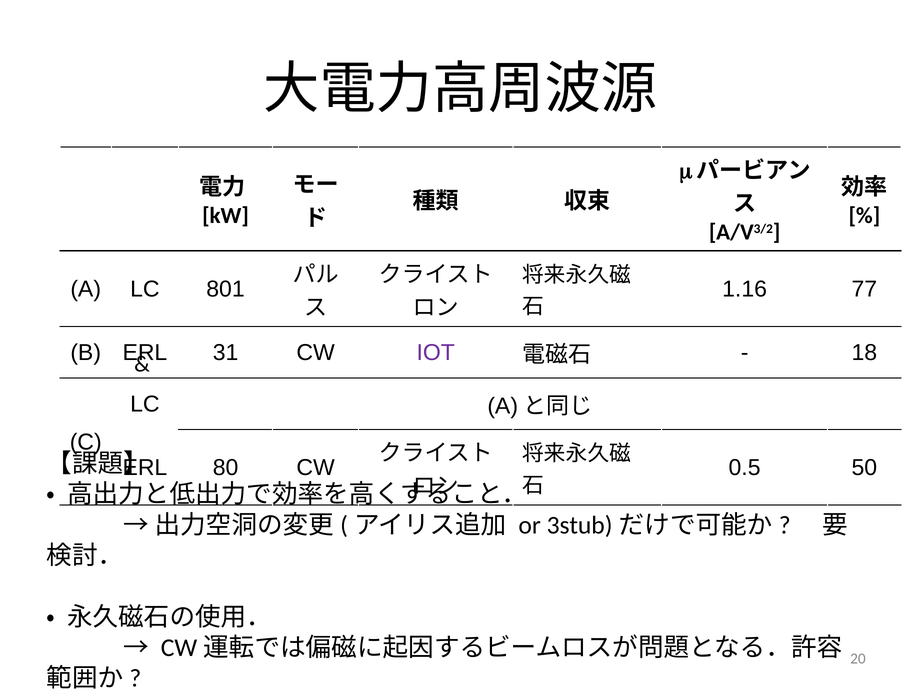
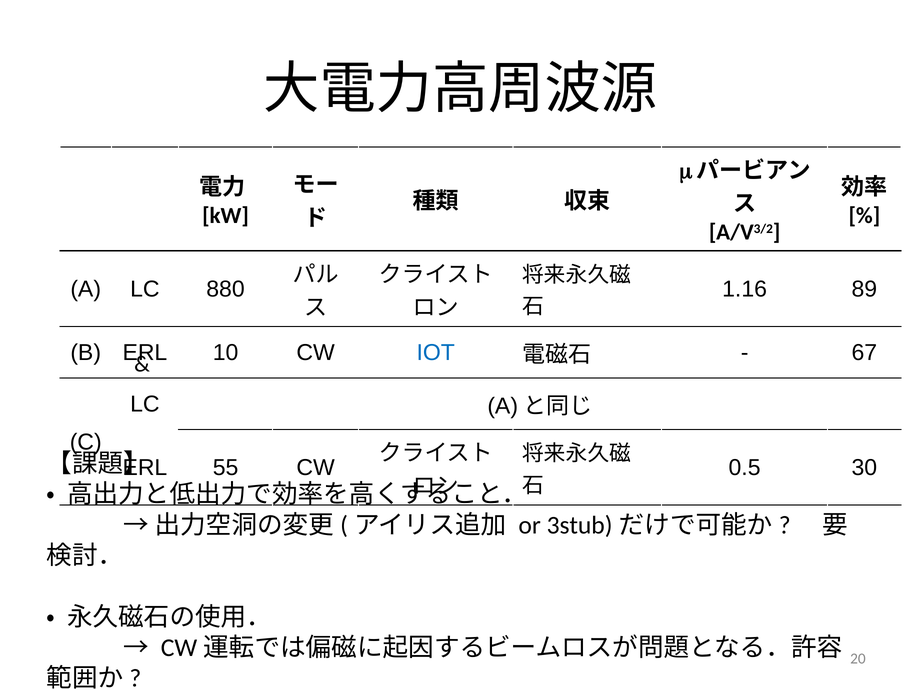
801: 801 -> 880 (226, 289)
77: 77 -> 89 (864, 289)
31: 31 -> 10 (226, 353)
IOT colour: purple -> blue (436, 353)
18: 18 -> 67 (864, 353)
80: 80 -> 55 (226, 468)
50: 50 -> 30 (864, 468)
